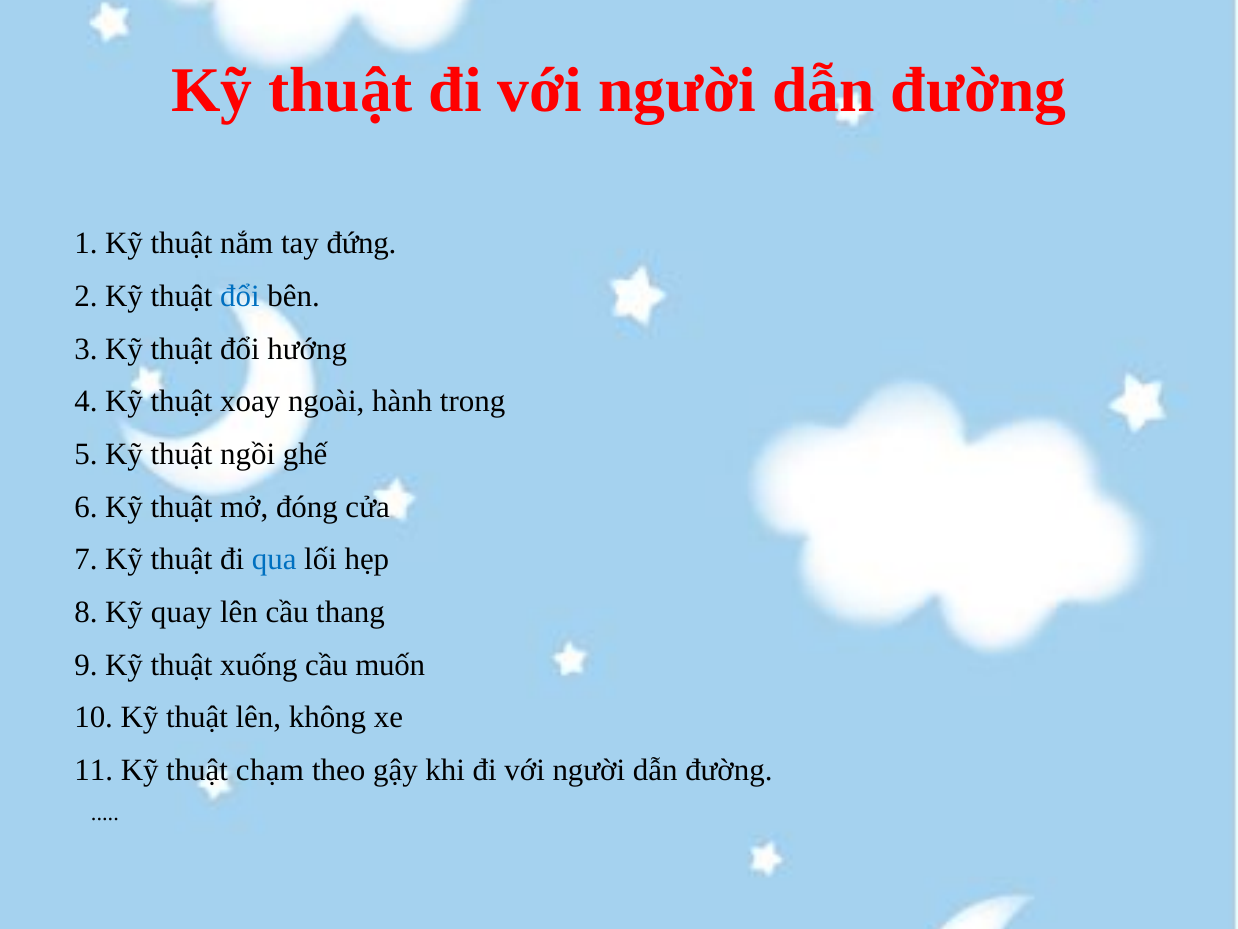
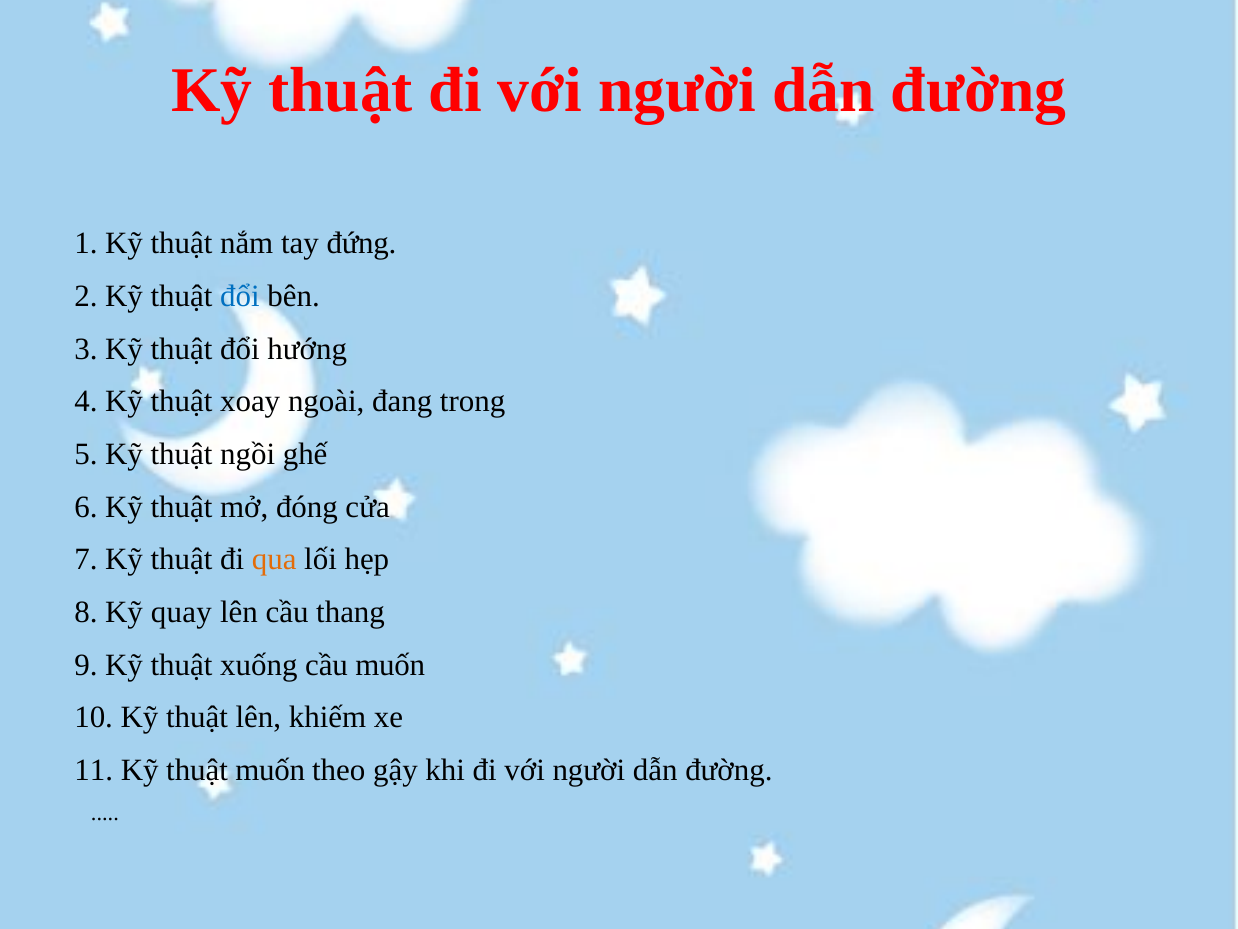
hành: hành -> đang (402, 401)
qua colour: blue -> orange (274, 559)
không: không -> khiếm (327, 717)
thuật chạm: chạm -> muốn (270, 770)
